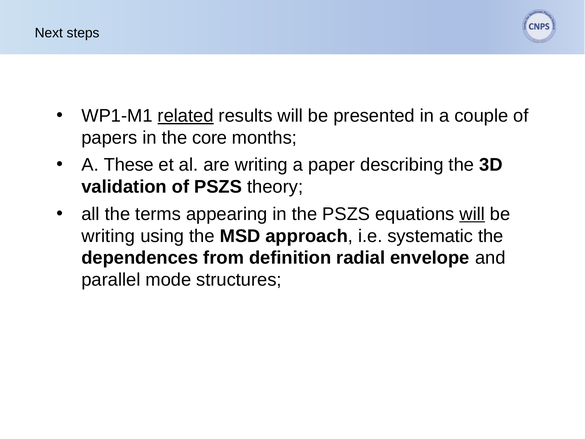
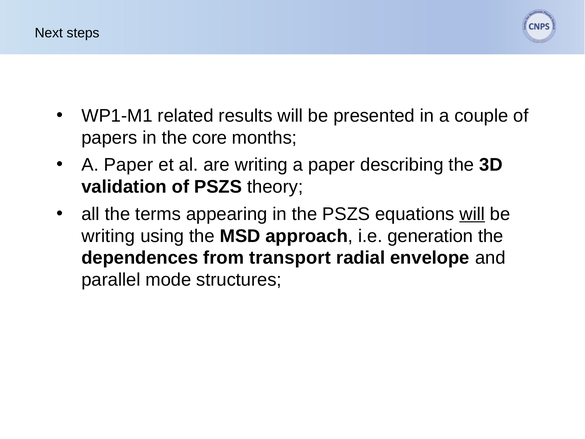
related underline: present -> none (186, 116)
These: These -> Paper (129, 165)
systematic: systematic -> generation (430, 236)
definition: definition -> transport (290, 258)
